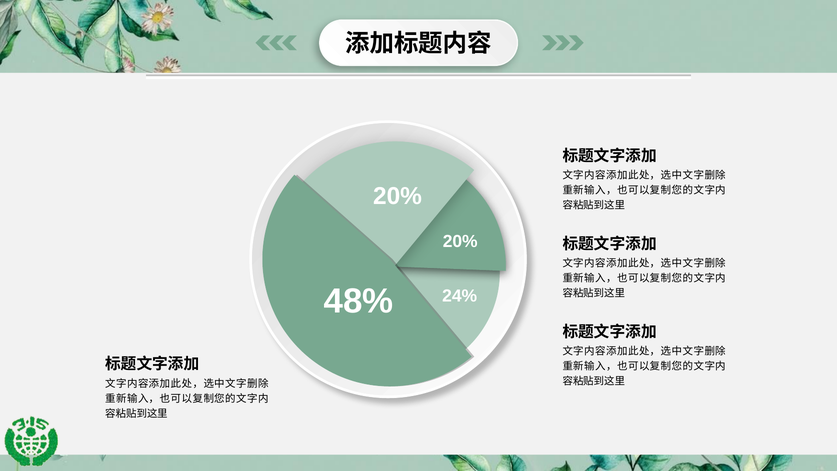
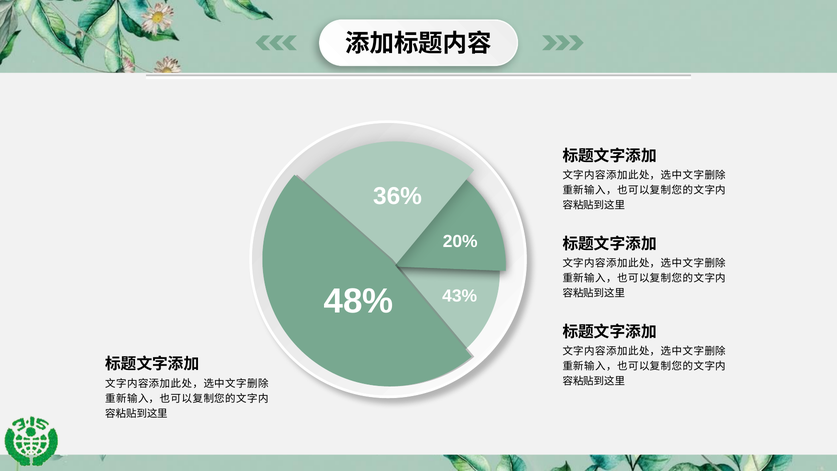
20%: 20% -> 36% (398, 196)
24%: 24% -> 43% (460, 296)
